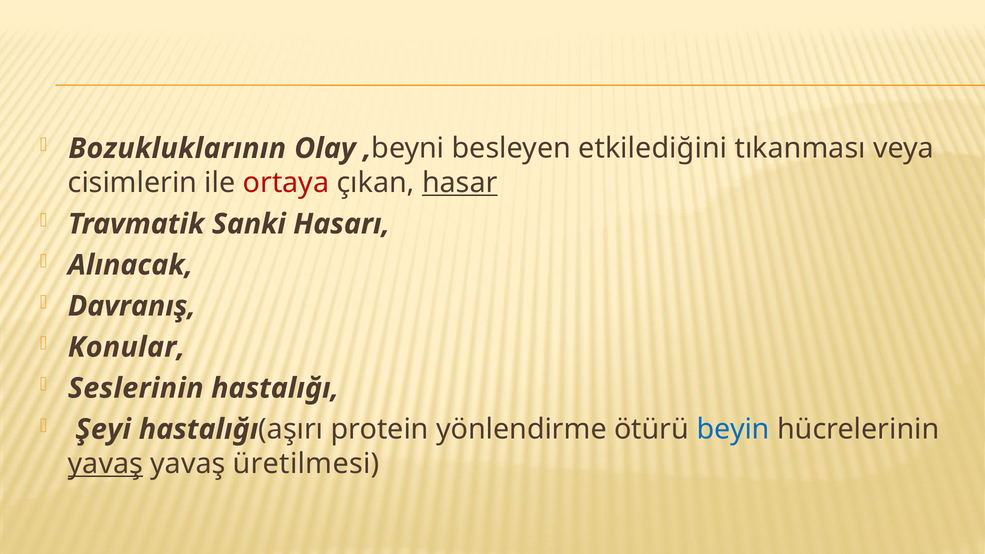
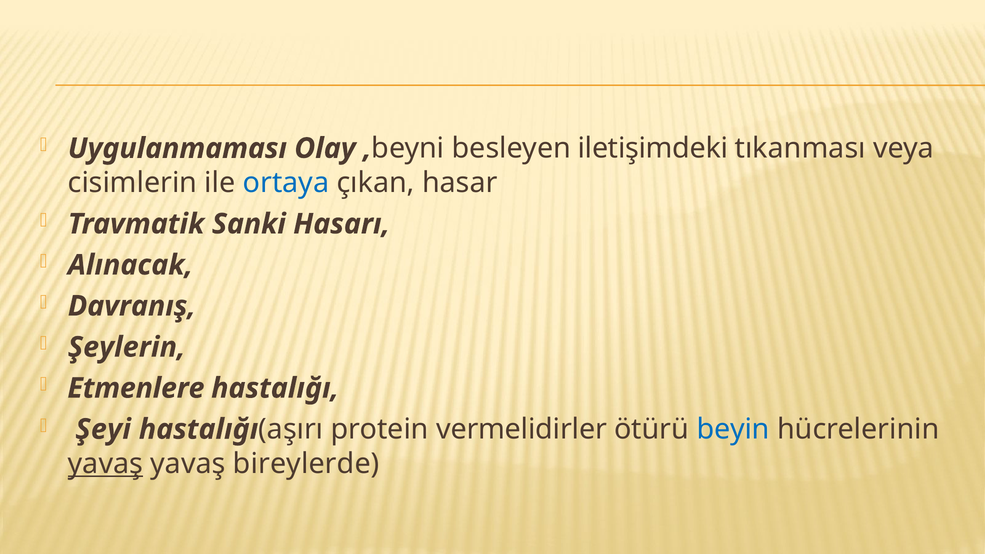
Bozukluklarının: Bozukluklarının -> Uygulanmaması (177, 148)
etkilediğini: etkilediğini -> iletişimdeki (653, 148)
ortaya colour: red -> blue (286, 183)
hasar underline: present -> none (460, 183)
Konular: Konular -> Şeylerin (127, 347)
Seslerinin: Seslerinin -> Etmenlere (136, 388)
yönlendirme: yönlendirme -> vermelidirler (522, 429)
üretilmesi: üretilmesi -> bireylerde (306, 464)
